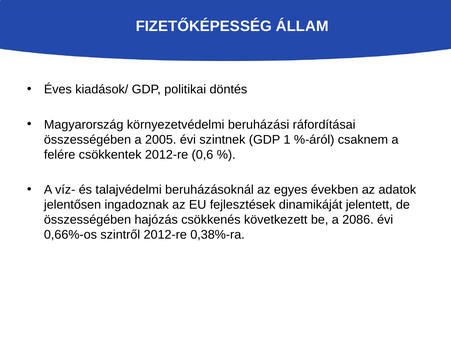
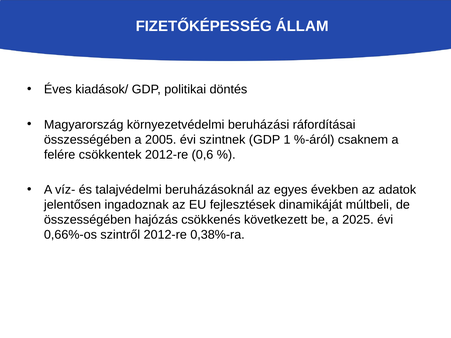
jelentett: jelentett -> múltbeli (369, 205)
2086: 2086 -> 2025 (358, 220)
